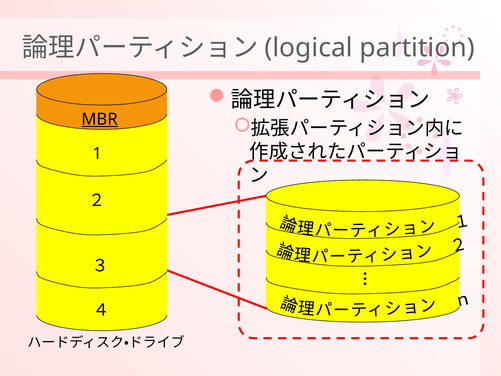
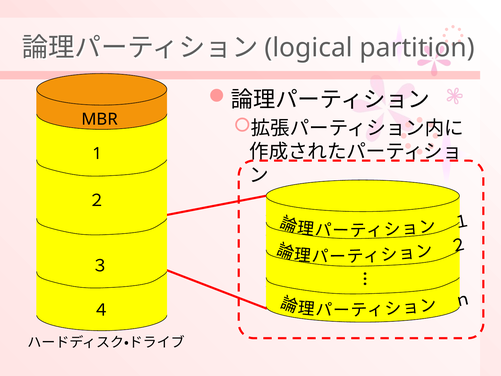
MBR underline: present -> none (100, 119)
